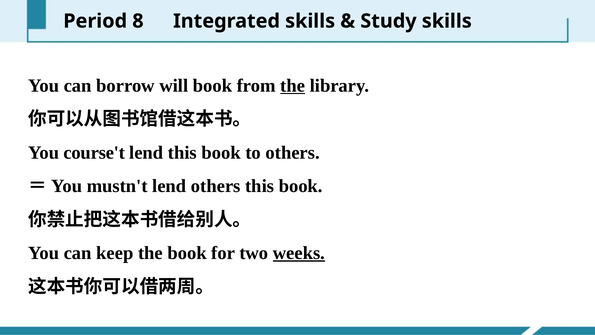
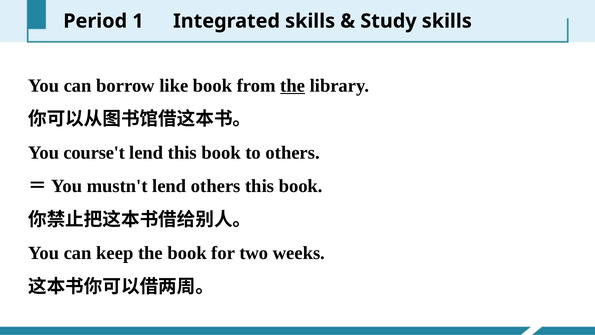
8: 8 -> 1 (138, 21)
will: will -> like (174, 85)
weeks underline: present -> none (299, 253)
